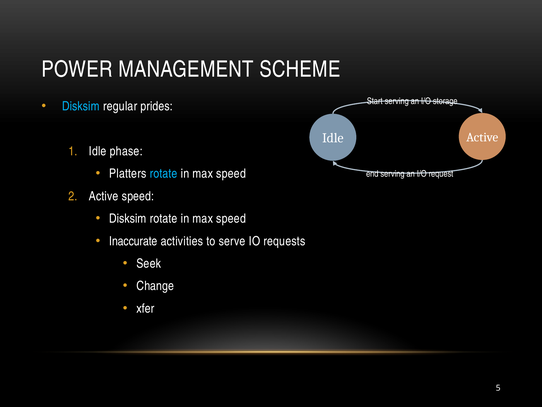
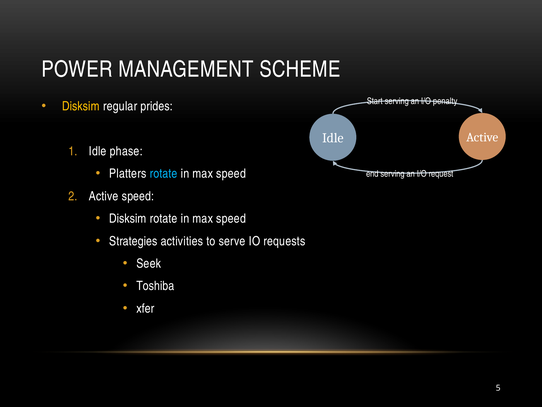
storage: storage -> penalty (445, 101)
Disksim colour: light blue -> yellow (81, 106)
Inaccurate: Inaccurate -> Strategies (133, 241)
Change: Change -> Toshiba (155, 286)
